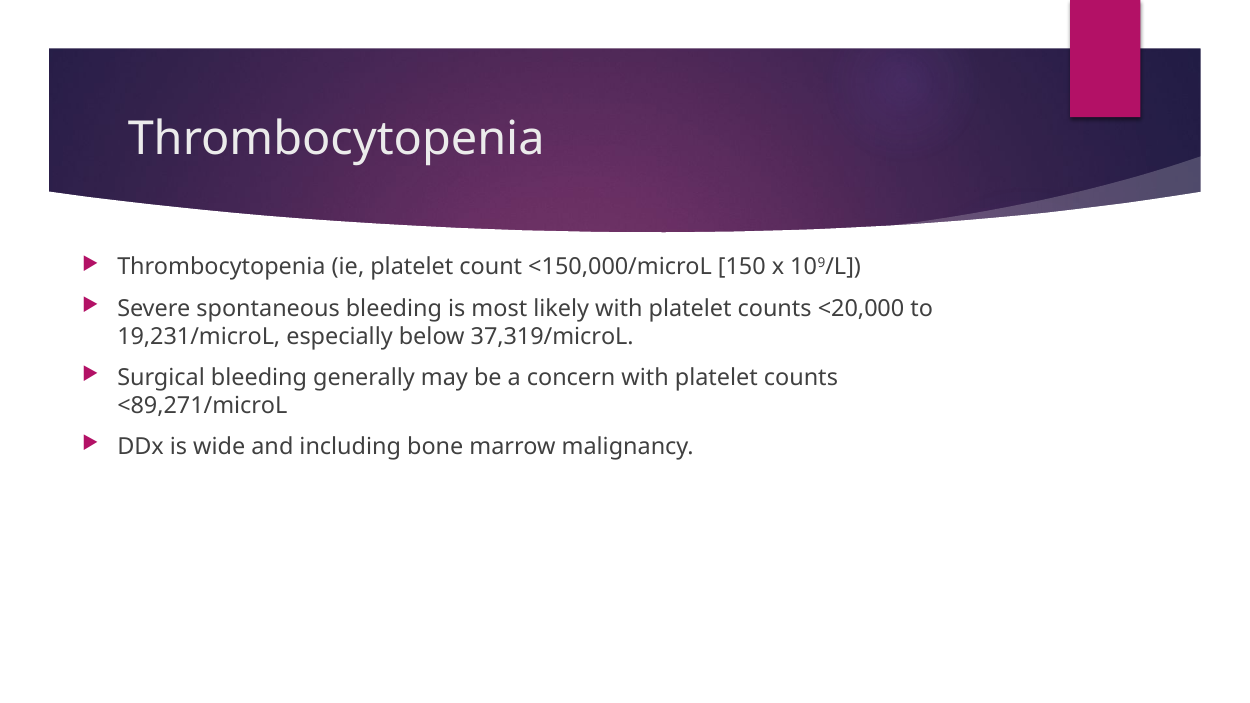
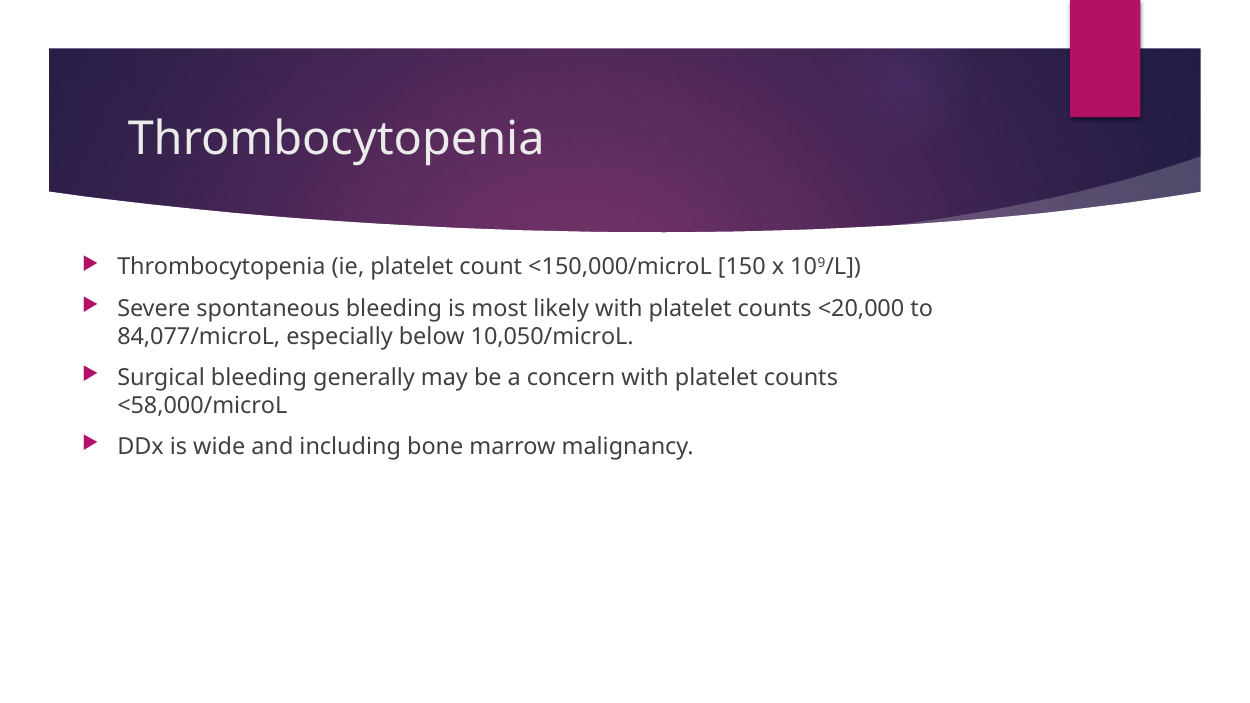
19,231/microL: 19,231/microL -> 84,077/microL (199, 337)
37,319/microL: 37,319/microL -> 10,050/microL (552, 337)
<89,271/microL: <89,271/microL -> <58,000/microL (202, 406)
